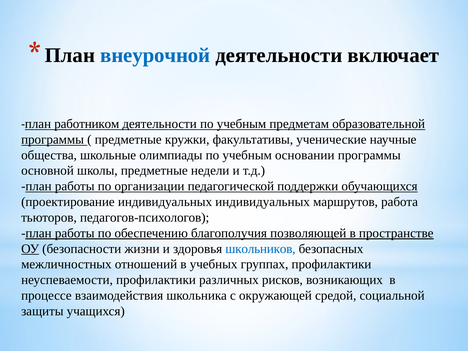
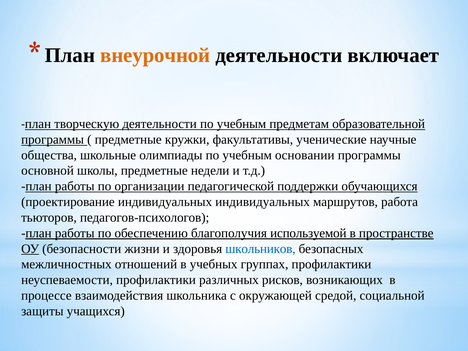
внеурочной colour: blue -> orange (155, 55)
работником: работником -> творческую (87, 124)
позволяющей: позволяющей -> используемой (308, 233)
